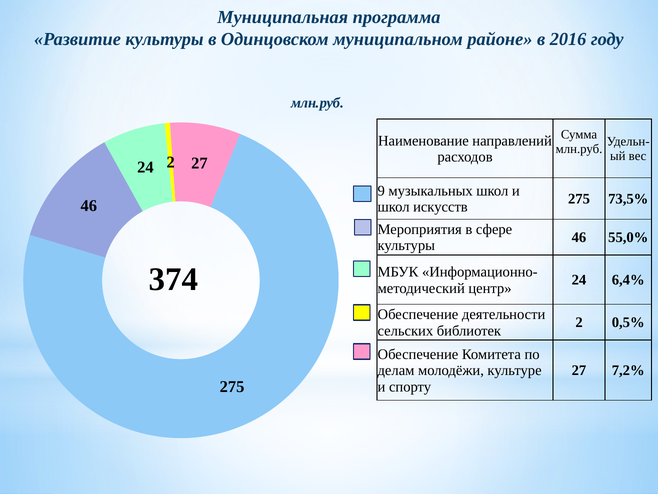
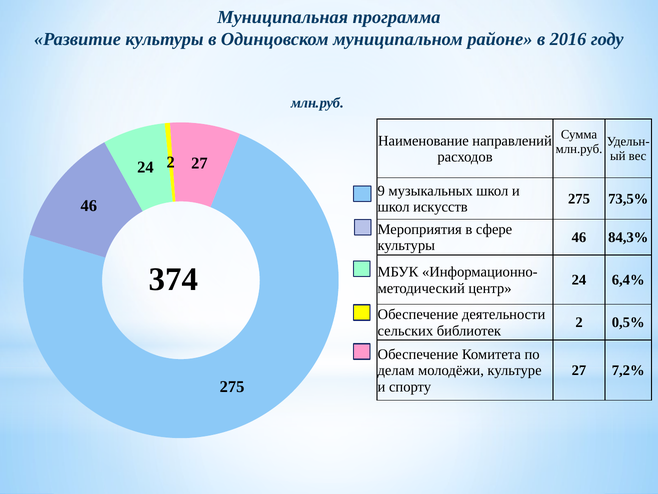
55,0%: 55,0% -> 84,3% (628, 237)
